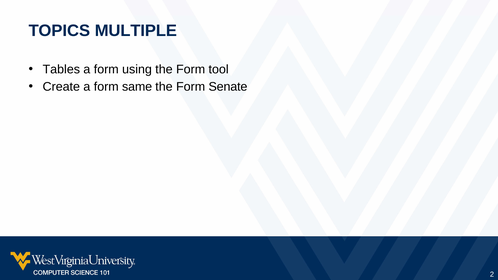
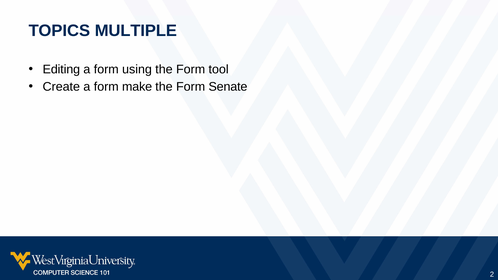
Tables: Tables -> Editing (61, 69)
same: same -> make (137, 87)
